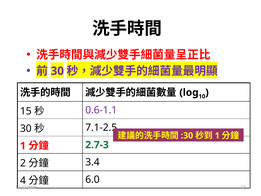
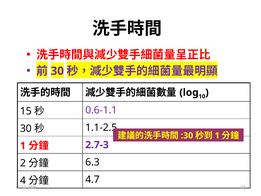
7.1-2.5: 7.1-2.5 -> 1.1-2.5 (101, 127)
2.7-3 colour: green -> purple (97, 145)
3.4: 3.4 -> 6.3 (92, 162)
6.0: 6.0 -> 4.7 (92, 179)
